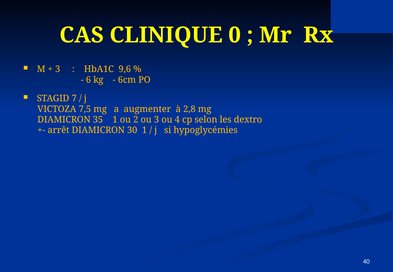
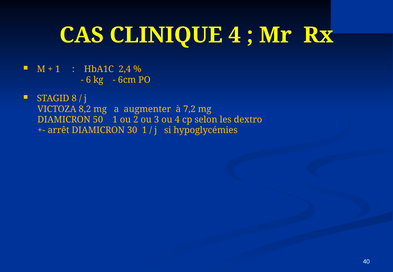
CLINIQUE 0: 0 -> 4 (235, 35)
3: 3 -> 1 (58, 69)
9,6: 9,6 -> 2,4 (125, 69)
7: 7 -> 8 (74, 99)
7,5: 7,5 -> 8,2 (85, 109)
2,8: 2,8 -> 7,2 (189, 109)
35: 35 -> 50 (98, 120)
